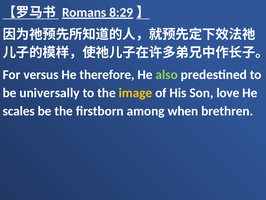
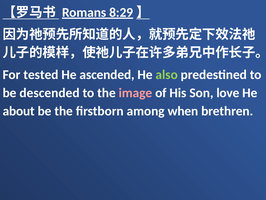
versus: versus -> tested (41, 74)
therefore: therefore -> ascended (107, 74)
universally: universally -> descended (50, 93)
image colour: yellow -> pink (135, 93)
scales: scales -> about (19, 111)
